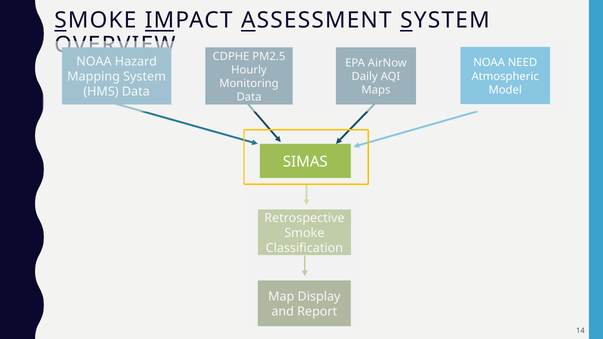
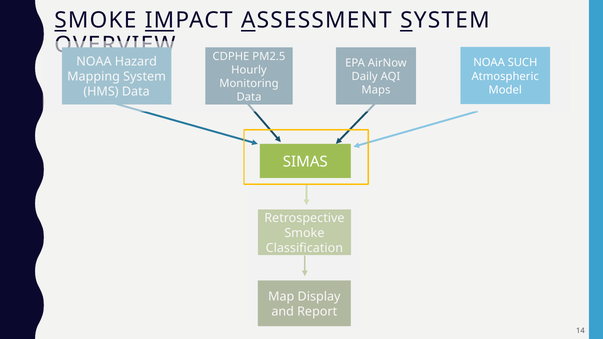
NEED: NEED -> SUCH (523, 63)
